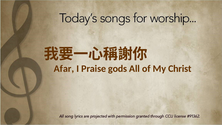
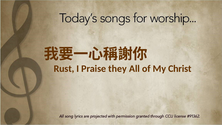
Afar: Afar -> Rust (64, 69)
gods: gods -> they (118, 69)
